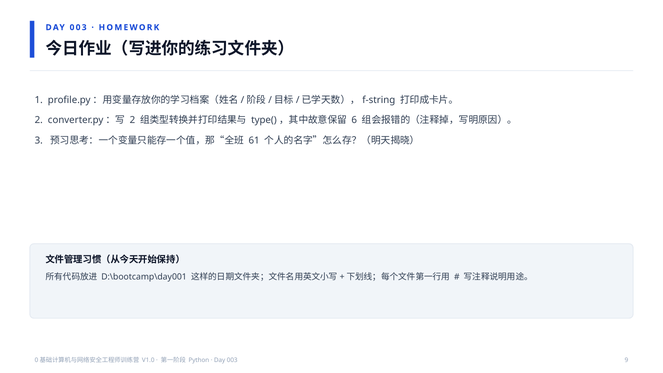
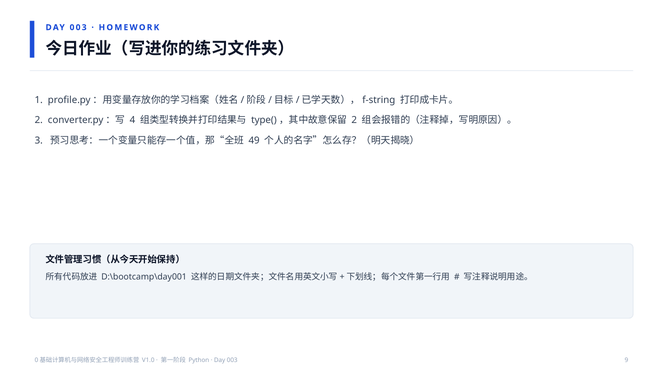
2: 2 -> 4 (132, 120)
6: 6 -> 2 (354, 120)
61: 61 -> 49 (254, 140)
